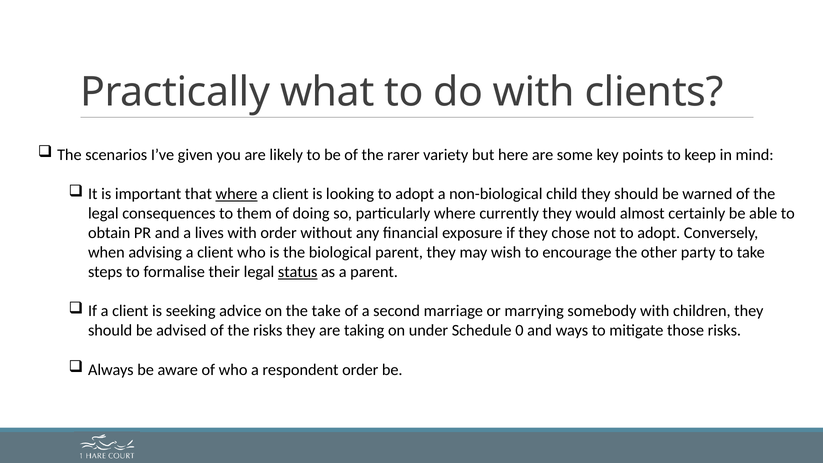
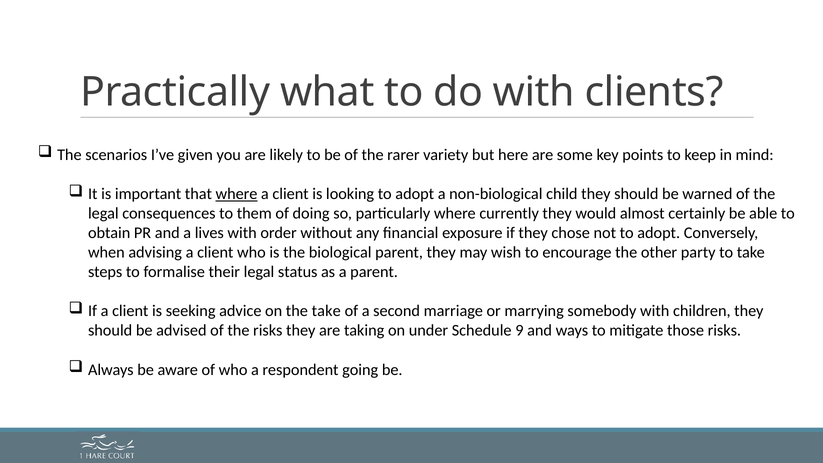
status underline: present -> none (298, 272)
0: 0 -> 9 (519, 331)
respondent order: order -> going (360, 370)
